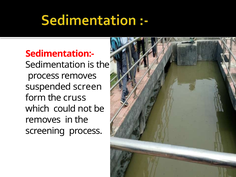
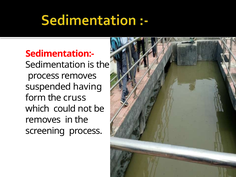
screen: screen -> having (88, 87)
